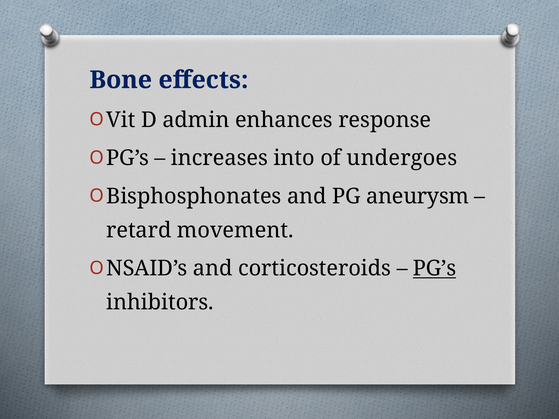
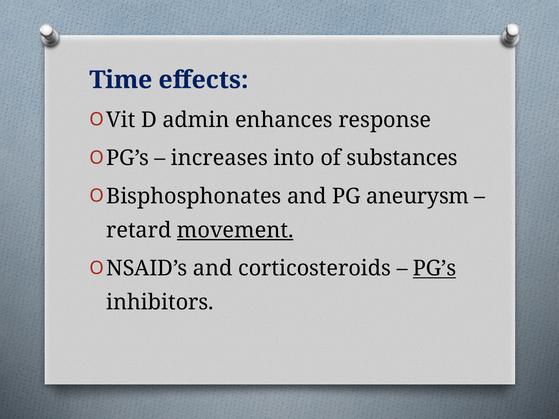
Bone: Bone -> Time (121, 80)
undergoes: undergoes -> substances (402, 158)
movement underline: none -> present (235, 230)
